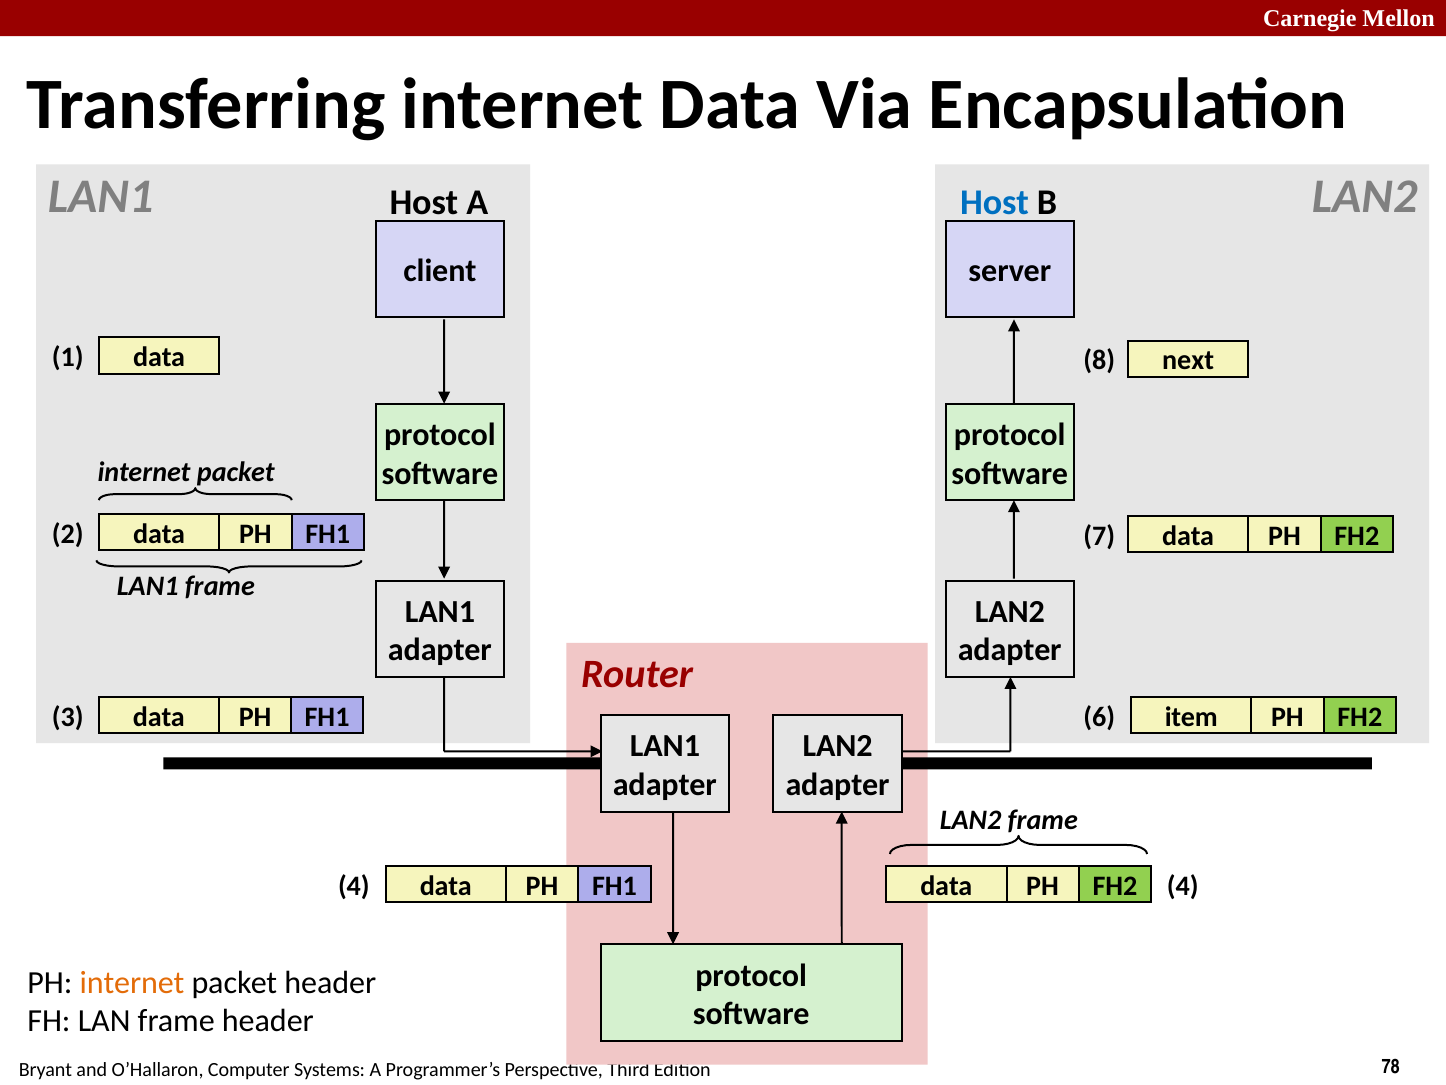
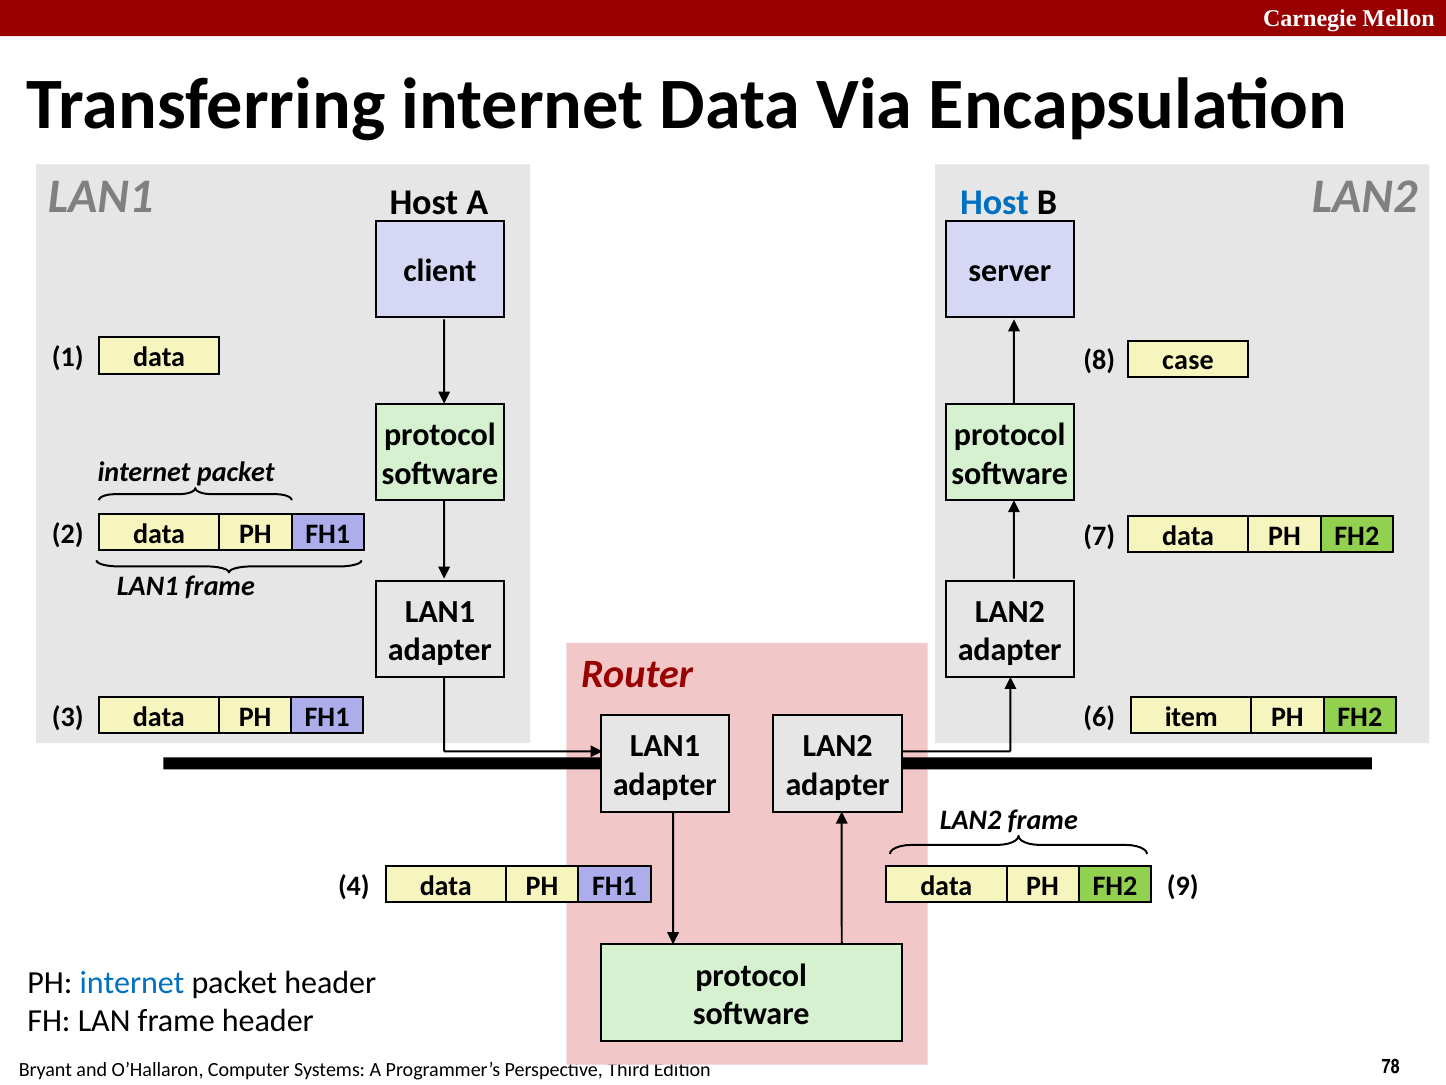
next: next -> case (1188, 361)
FH2 4: 4 -> 9 (1183, 885)
internet colour: orange -> blue (132, 982)
